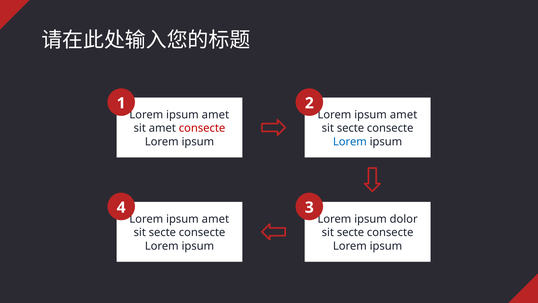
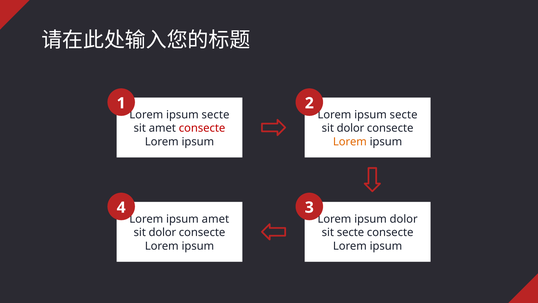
amet: amet -> secte (215, 115)
amet: amet -> secte (404, 115)
secte: secte -> dolor (351, 128)
Lorem colour: blue -> orange (350, 142)
secte: secte -> dolor (162, 232)
